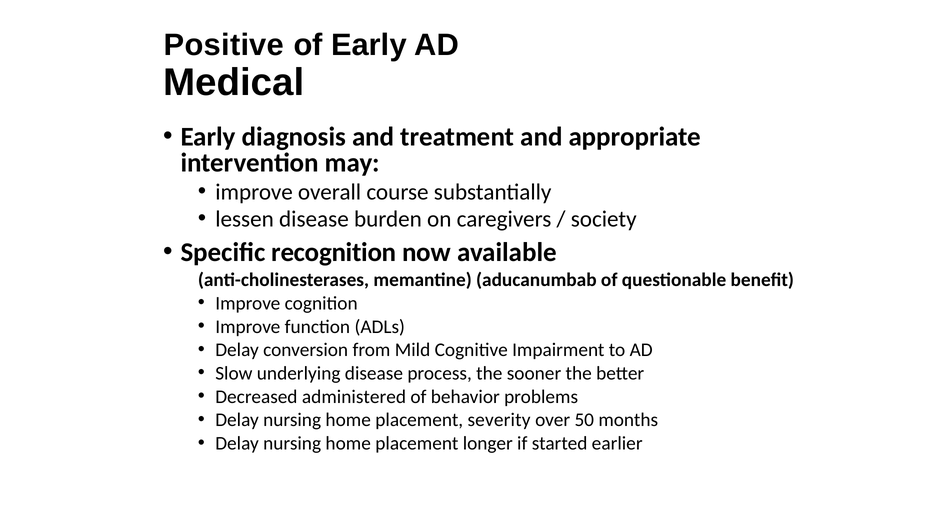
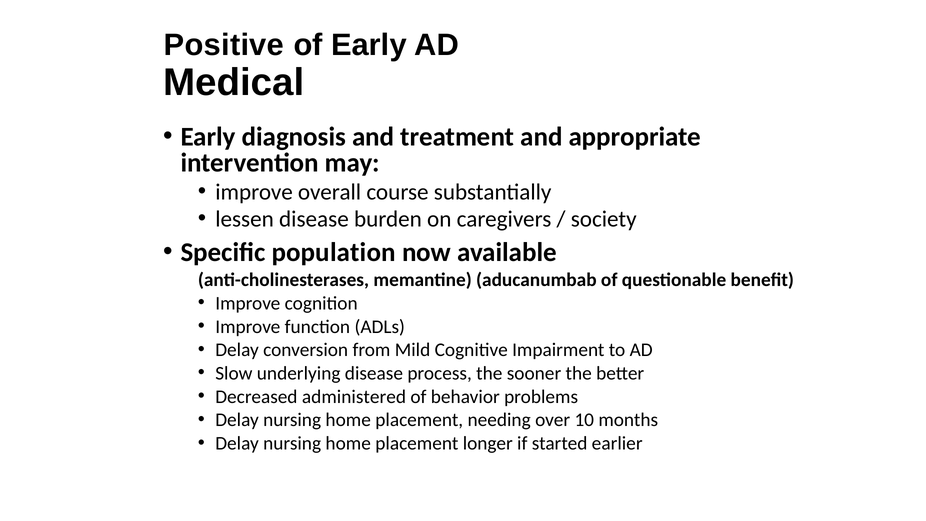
recognition: recognition -> population (334, 252)
severity: severity -> needing (499, 420)
50: 50 -> 10 (584, 420)
